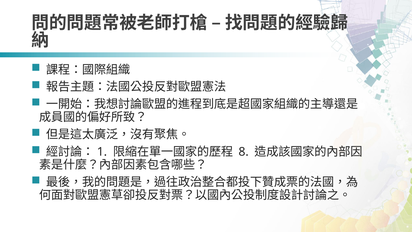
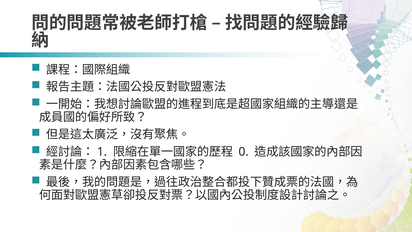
8: 8 -> 0 (244, 152)
